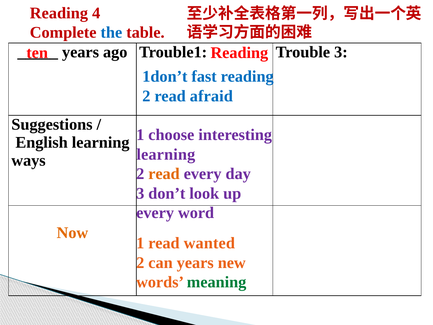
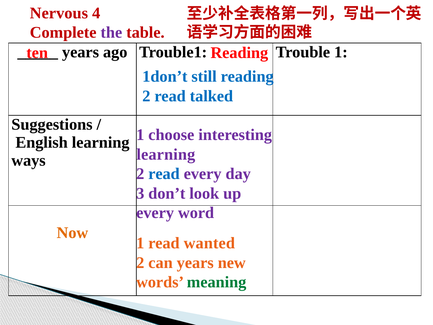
Reading: Reading -> Nervous (59, 13)
the colour: blue -> purple (111, 33)
Trouble 3: 3 -> 1 (341, 52)
fast: fast -> still (204, 76)
afraid: afraid -> talked (211, 96)
read colour: orange -> blue (164, 174)
